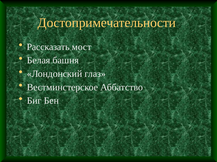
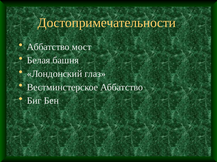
Рассказать: Рассказать -> Аббатство (48, 47)
